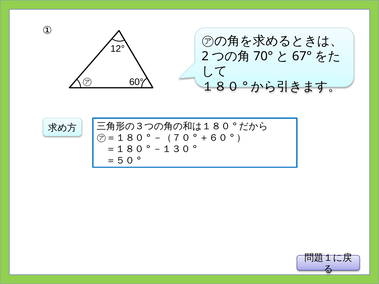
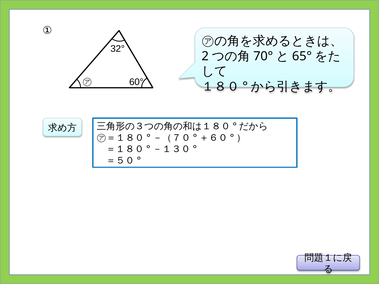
12°: 12° -> 32° (118, 49)
67°: 67° -> 65° (302, 56)
